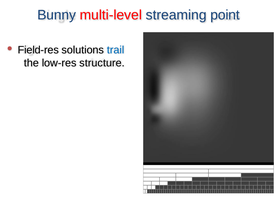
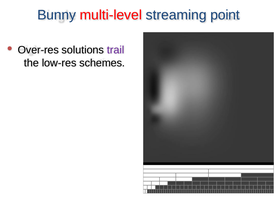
Field-res: Field-res -> Over-res (38, 50)
trail colour: blue -> purple (116, 50)
structure: structure -> schemes (102, 63)
